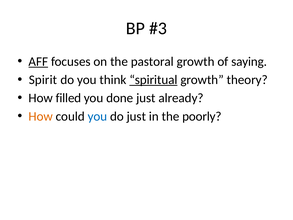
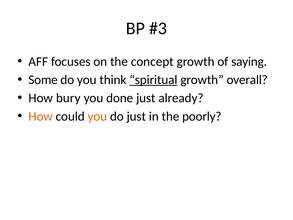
AFF underline: present -> none (38, 61)
pastoral: pastoral -> concept (152, 61)
Spirit: Spirit -> Some (43, 80)
theory: theory -> overall (247, 80)
filled: filled -> bury (68, 98)
you colour: blue -> orange (97, 116)
